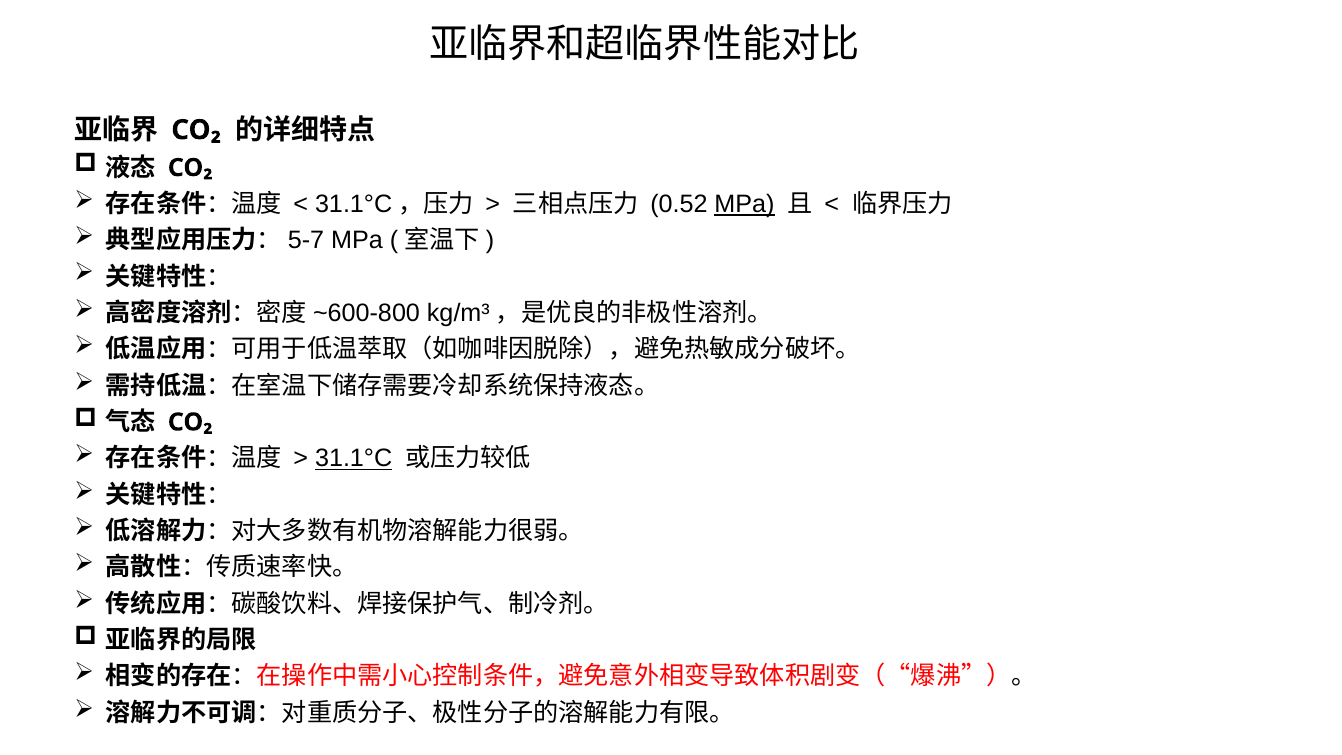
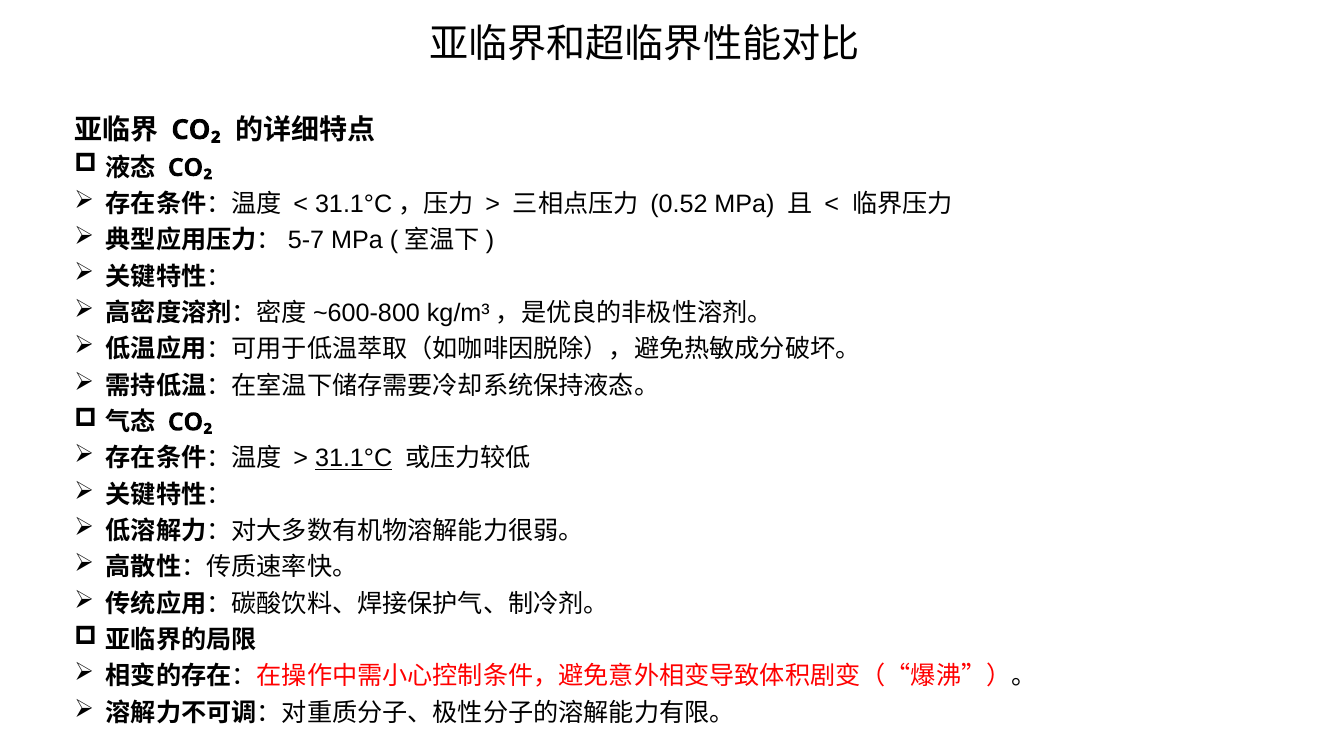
MPa underline: present -> none (745, 204)
